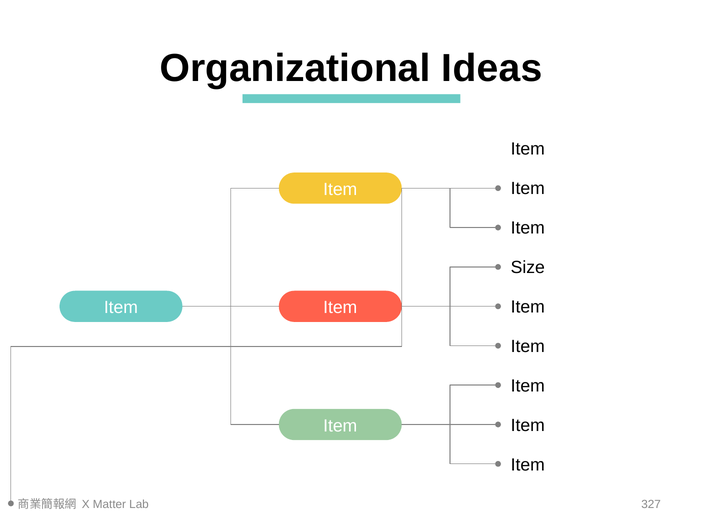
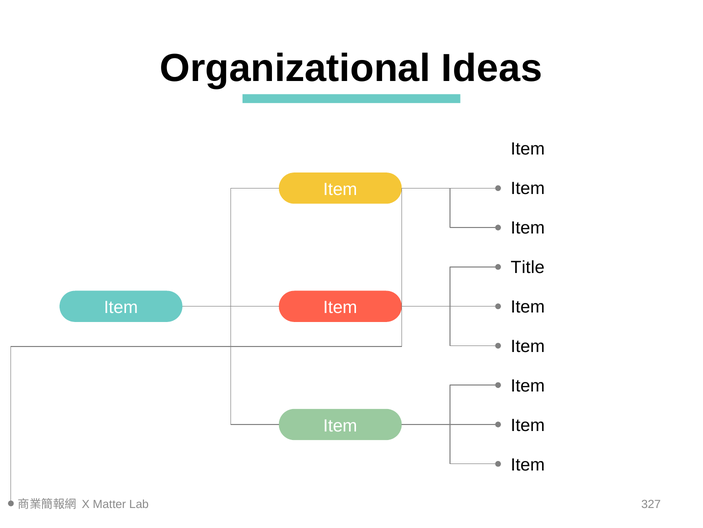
Size: Size -> Title (528, 267)
